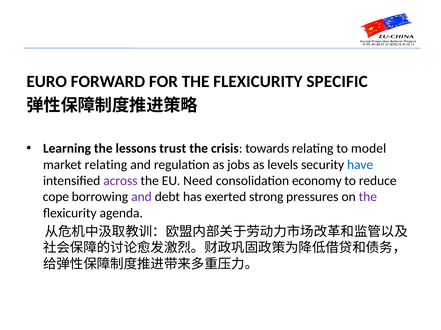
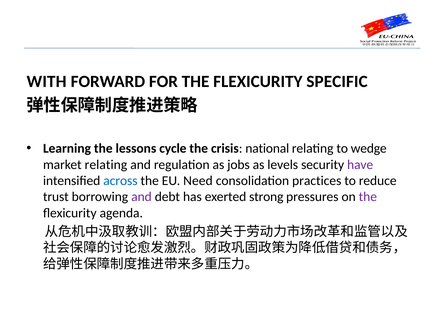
EURO: EURO -> WITH (47, 82)
trust: trust -> cycle (173, 149)
towards: towards -> national (267, 149)
model: model -> wedge (369, 149)
have colour: blue -> purple (360, 165)
across colour: purple -> blue (120, 181)
economy: economy -> practices (317, 181)
cope: cope -> trust (56, 197)
